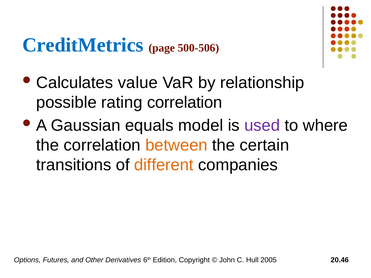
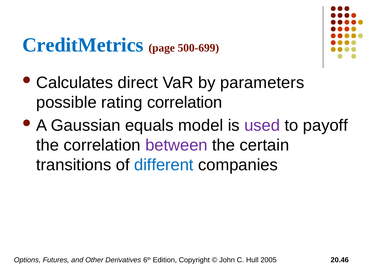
500-506: 500-506 -> 500-699 (198, 48)
value: value -> direct (138, 83)
relationship: relationship -> parameters (262, 83)
where: where -> payoff (325, 126)
between colour: orange -> purple (176, 145)
different colour: orange -> blue (164, 165)
